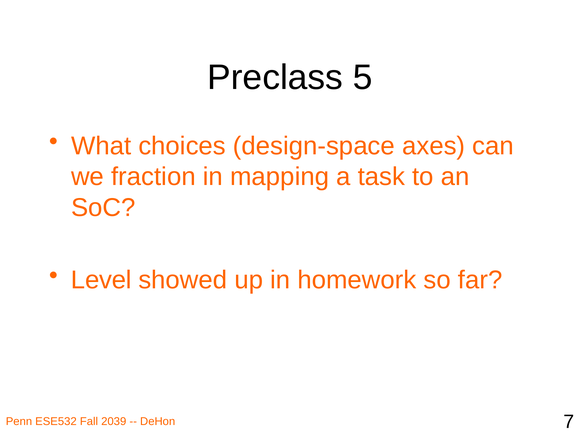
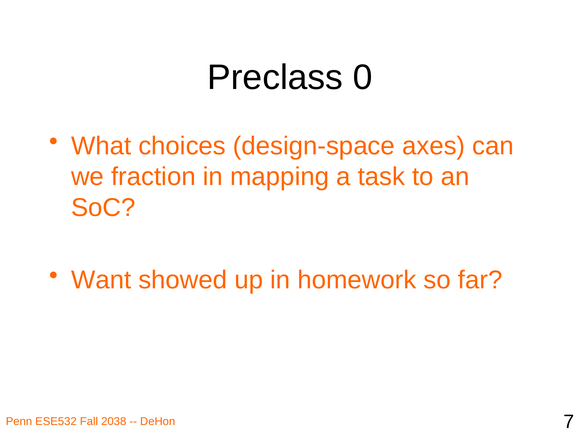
5: 5 -> 0 (363, 77)
Level: Level -> Want (101, 280)
2039: 2039 -> 2038 (114, 421)
